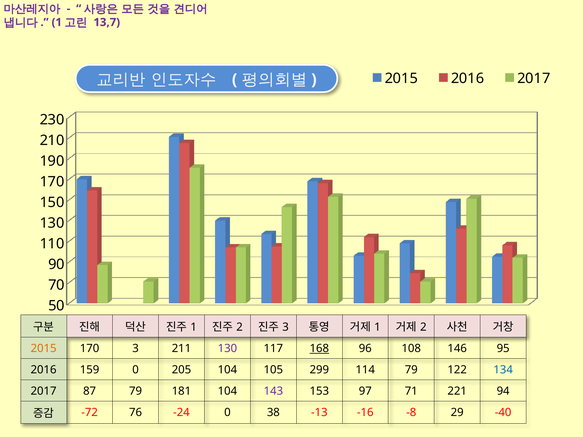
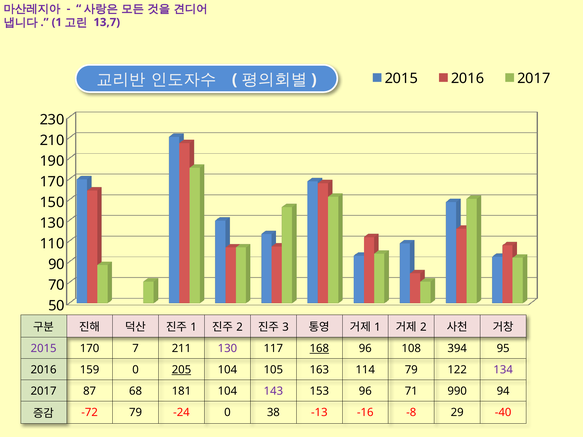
2015 colour: orange -> purple (44, 349)
170 3: 3 -> 7 (136, 349)
146: 146 -> 394 (457, 349)
205 underline: none -> present (181, 370)
299: 299 -> 163 (319, 370)
134 colour: blue -> purple (503, 370)
87 79: 79 -> 68 (136, 391)
153 97: 97 -> 96 (365, 391)
221: 221 -> 990 (457, 391)
-72 76: 76 -> 79 (136, 413)
